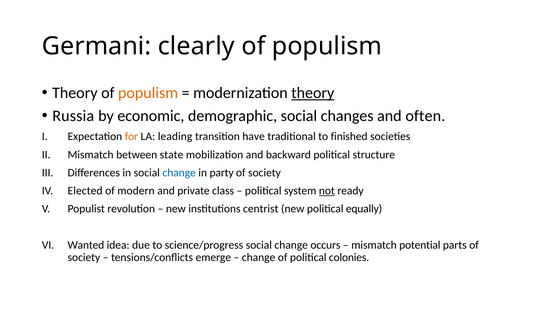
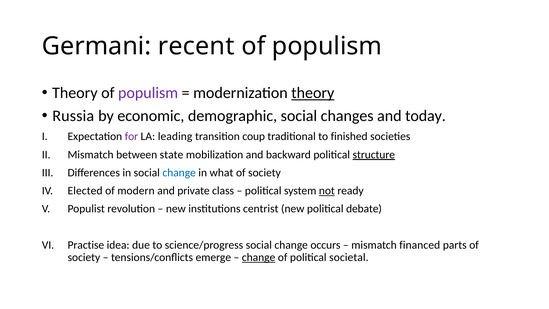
clearly: clearly -> recent (196, 46)
populism colour: orange -> purple (148, 93)
often: often -> today (426, 116)
for colour: orange -> purple (131, 136)
have: have -> coup (254, 136)
structure underline: none -> present (374, 154)
party: party -> what (221, 173)
equally: equally -> debate (364, 209)
Wanted: Wanted -> Practise (86, 245)
potential: potential -> financed (420, 245)
change underline: none -> present (259, 257)
colonies: colonies -> societal (349, 257)
